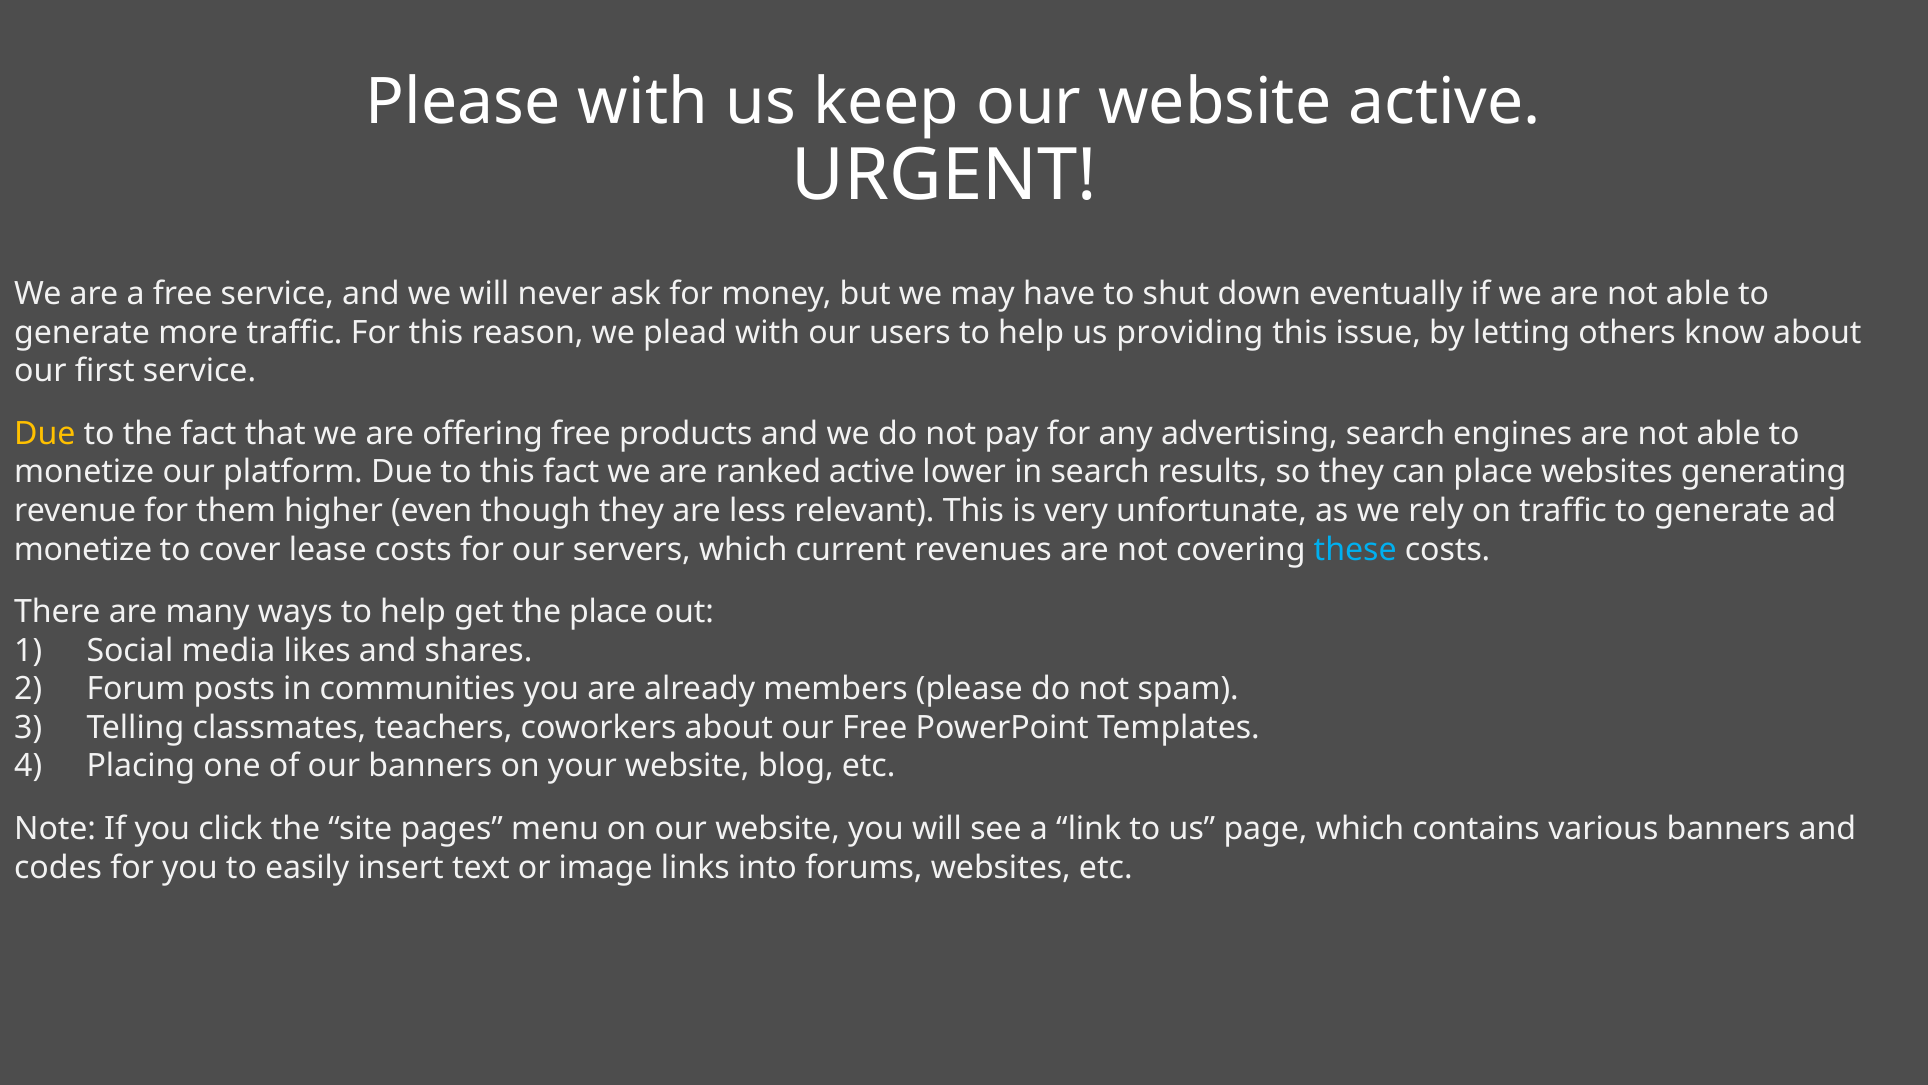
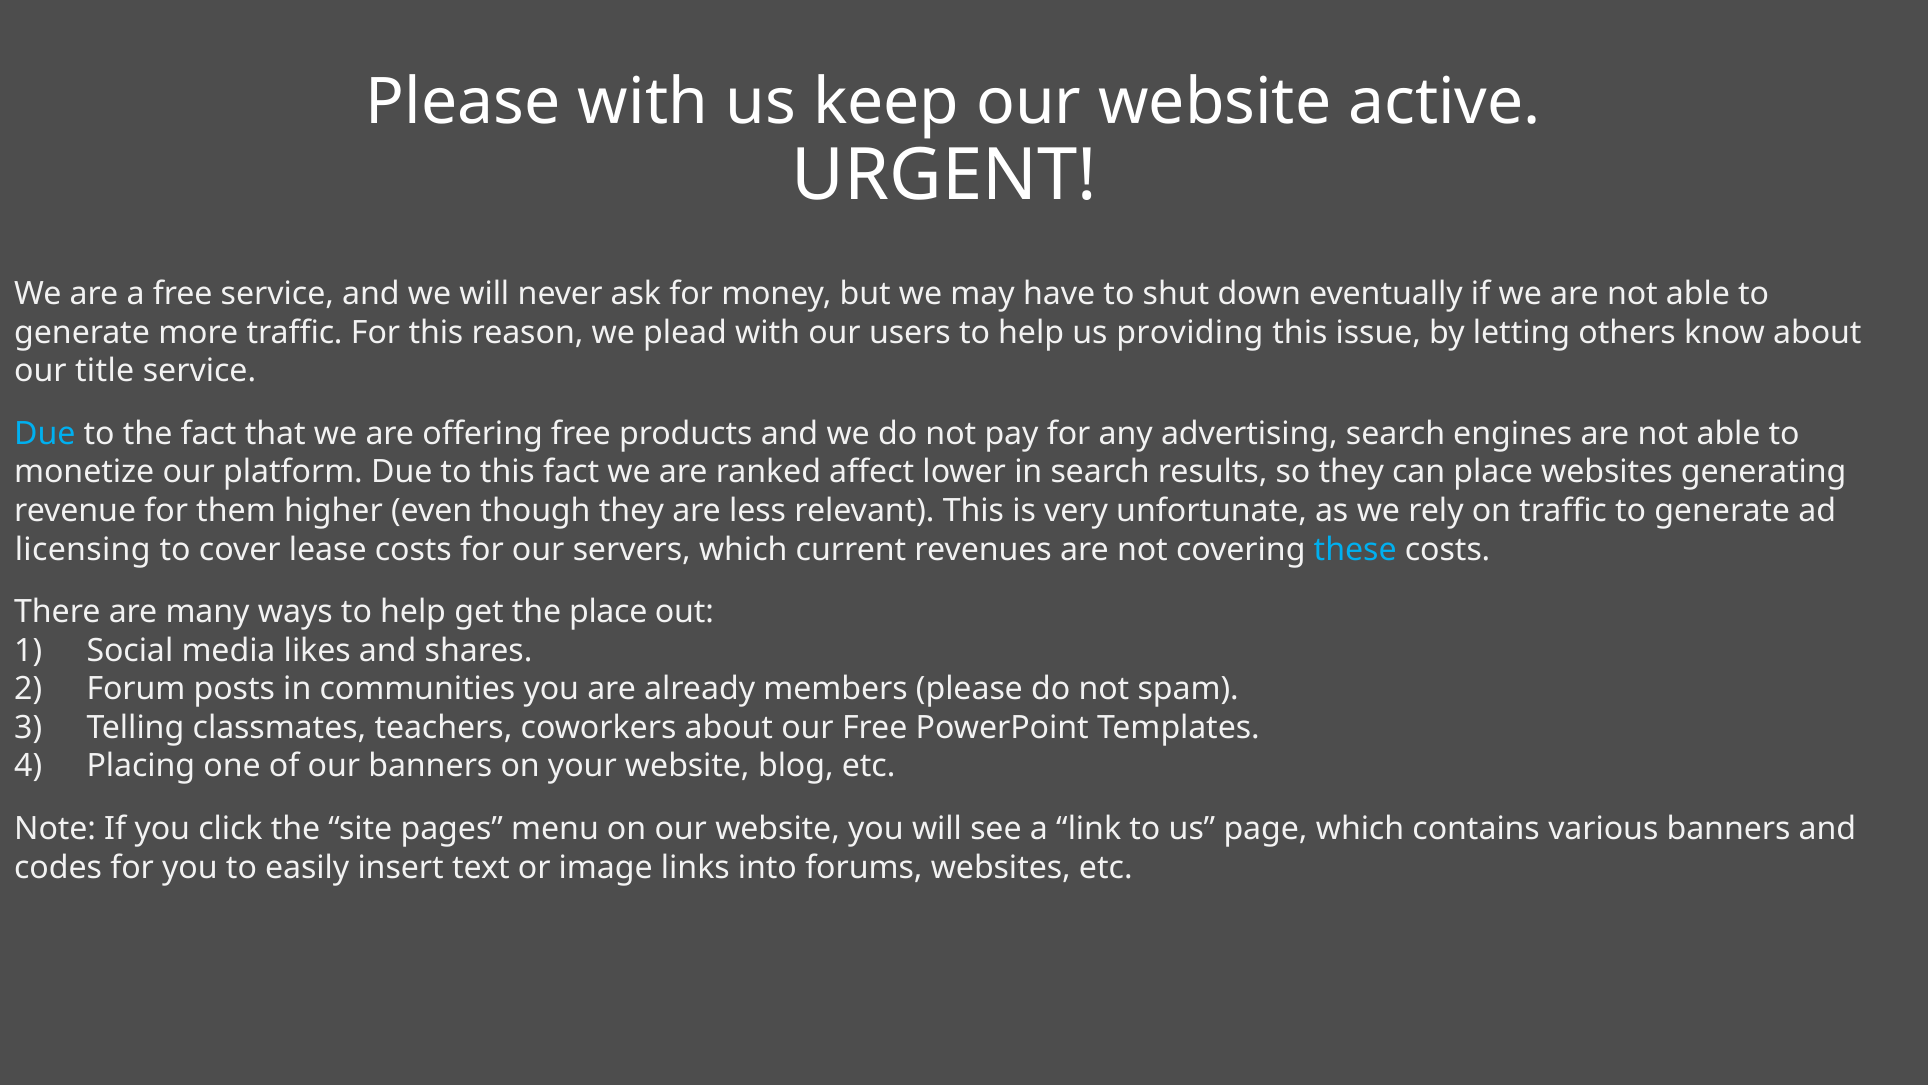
first: first -> title (105, 371)
Due colour: yellow -> light blue (45, 434)
ranked active: active -> affect (872, 472)
monetize: monetize -> licensing (83, 549)
